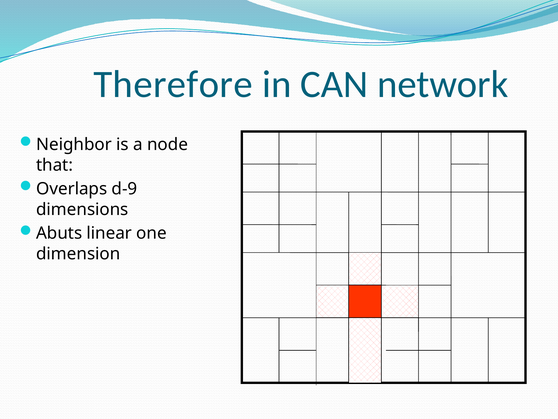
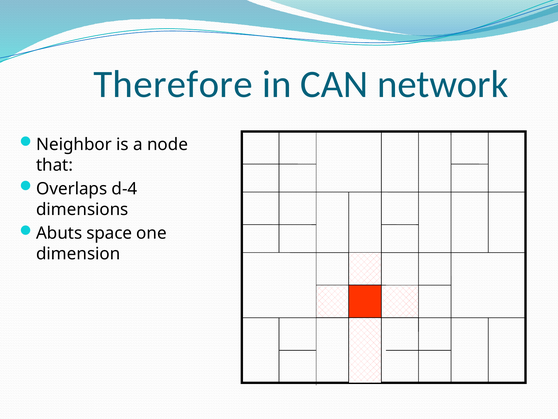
d-9: d-9 -> d-4 (124, 189)
linear: linear -> space (109, 233)
